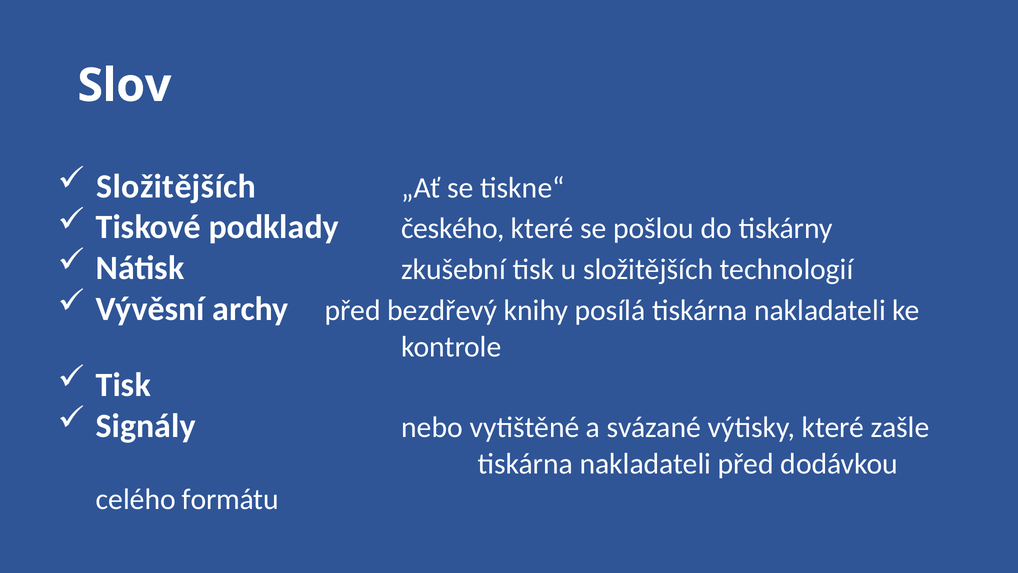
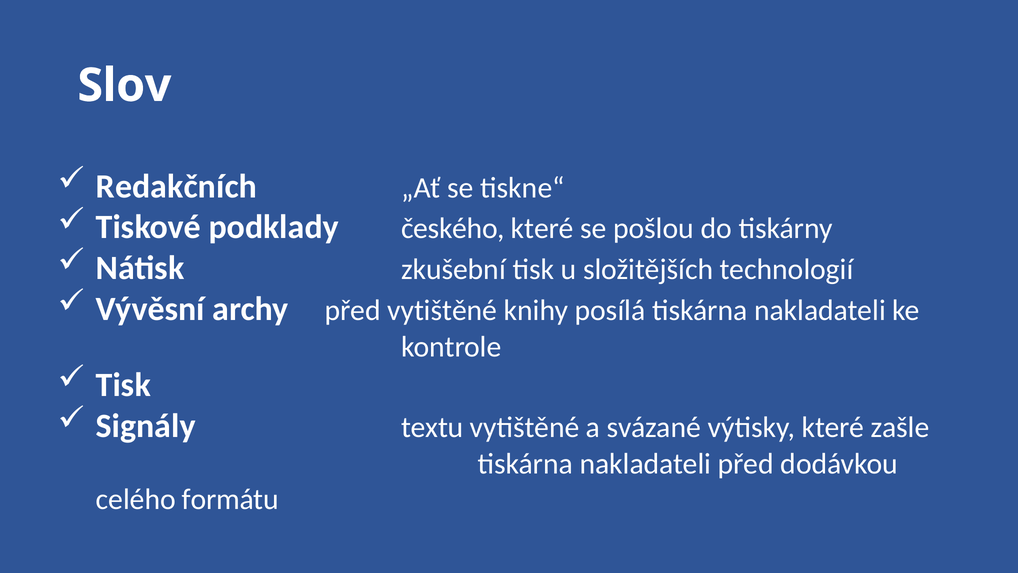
Složitějších: Složitějších -> Redakčních (176, 186)
před bezdřevý: bezdřevý -> vytištěné (442, 310)
nebo: nebo -> textu (432, 427)
